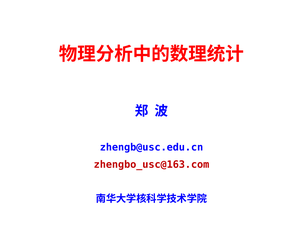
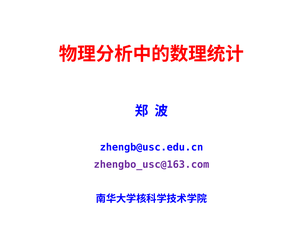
zhengbo_usc@163.com colour: red -> purple (151, 165)
